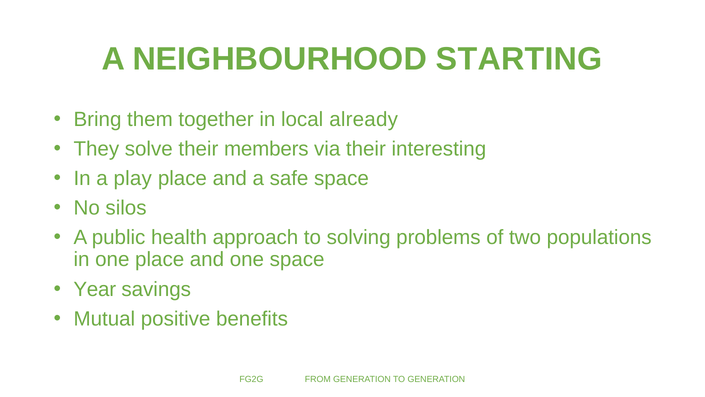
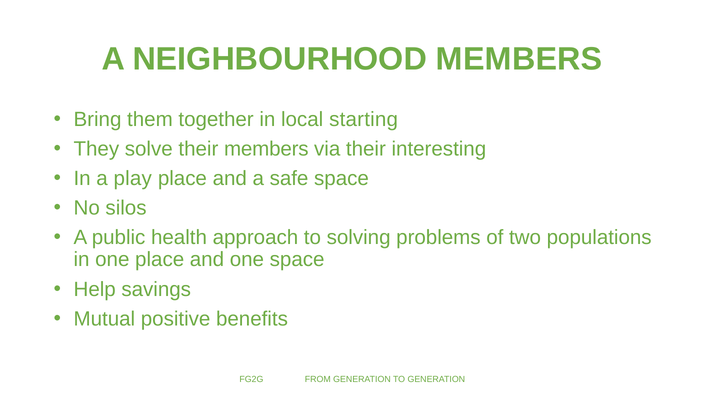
NEIGHBOURHOOD STARTING: STARTING -> MEMBERS (519, 59)
already: already -> starting (364, 119)
Year: Year -> Help (95, 289)
